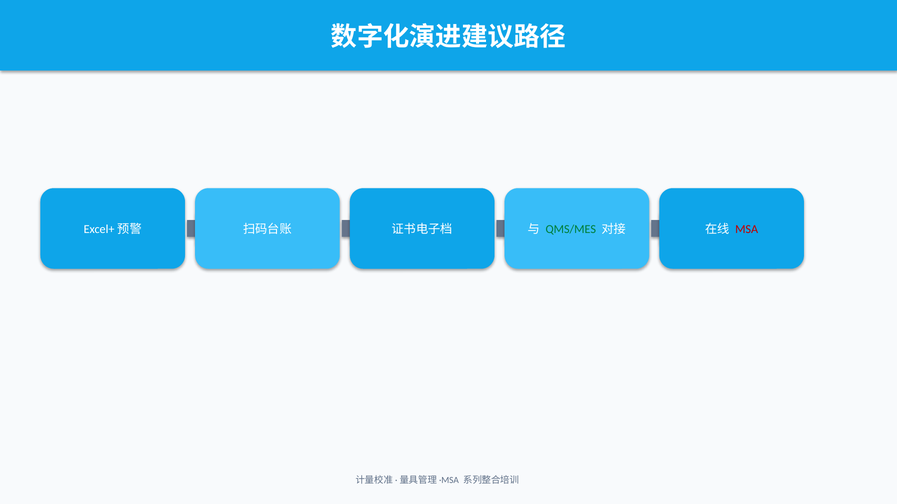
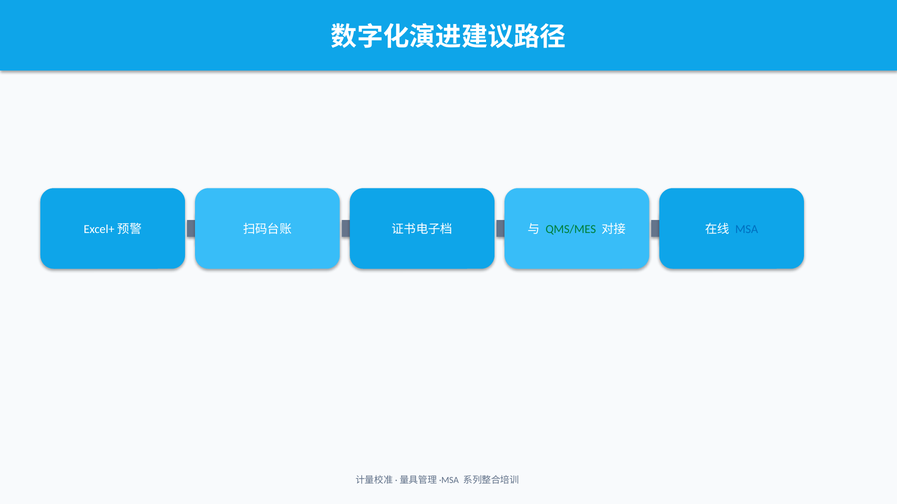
MSA colour: red -> blue (747, 230)
